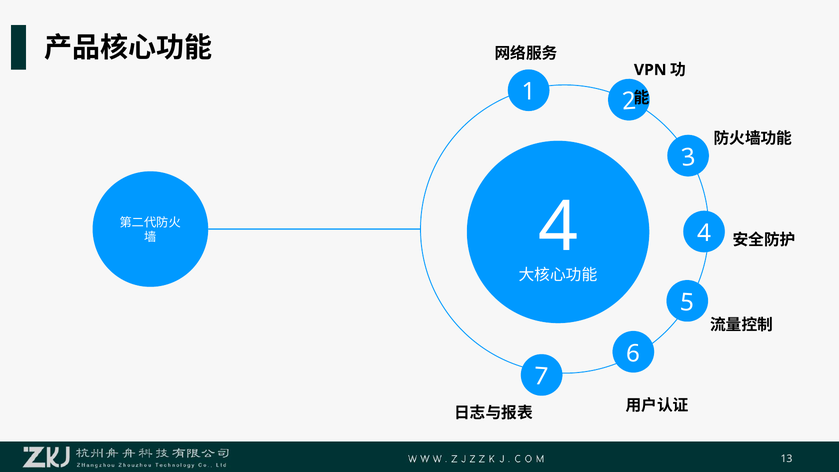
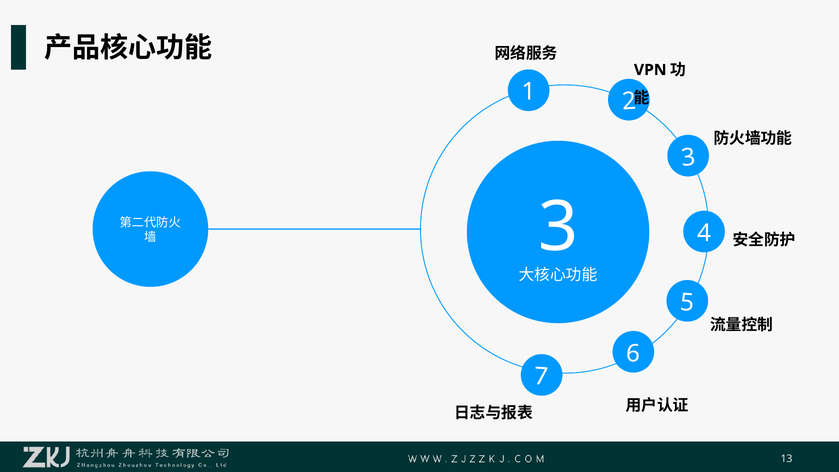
4: 4 -> 3 (558, 227)
